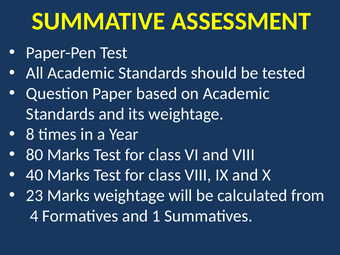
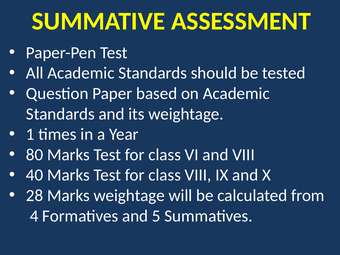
8: 8 -> 1 (30, 134)
23: 23 -> 28 (35, 196)
1: 1 -> 5 (156, 216)
